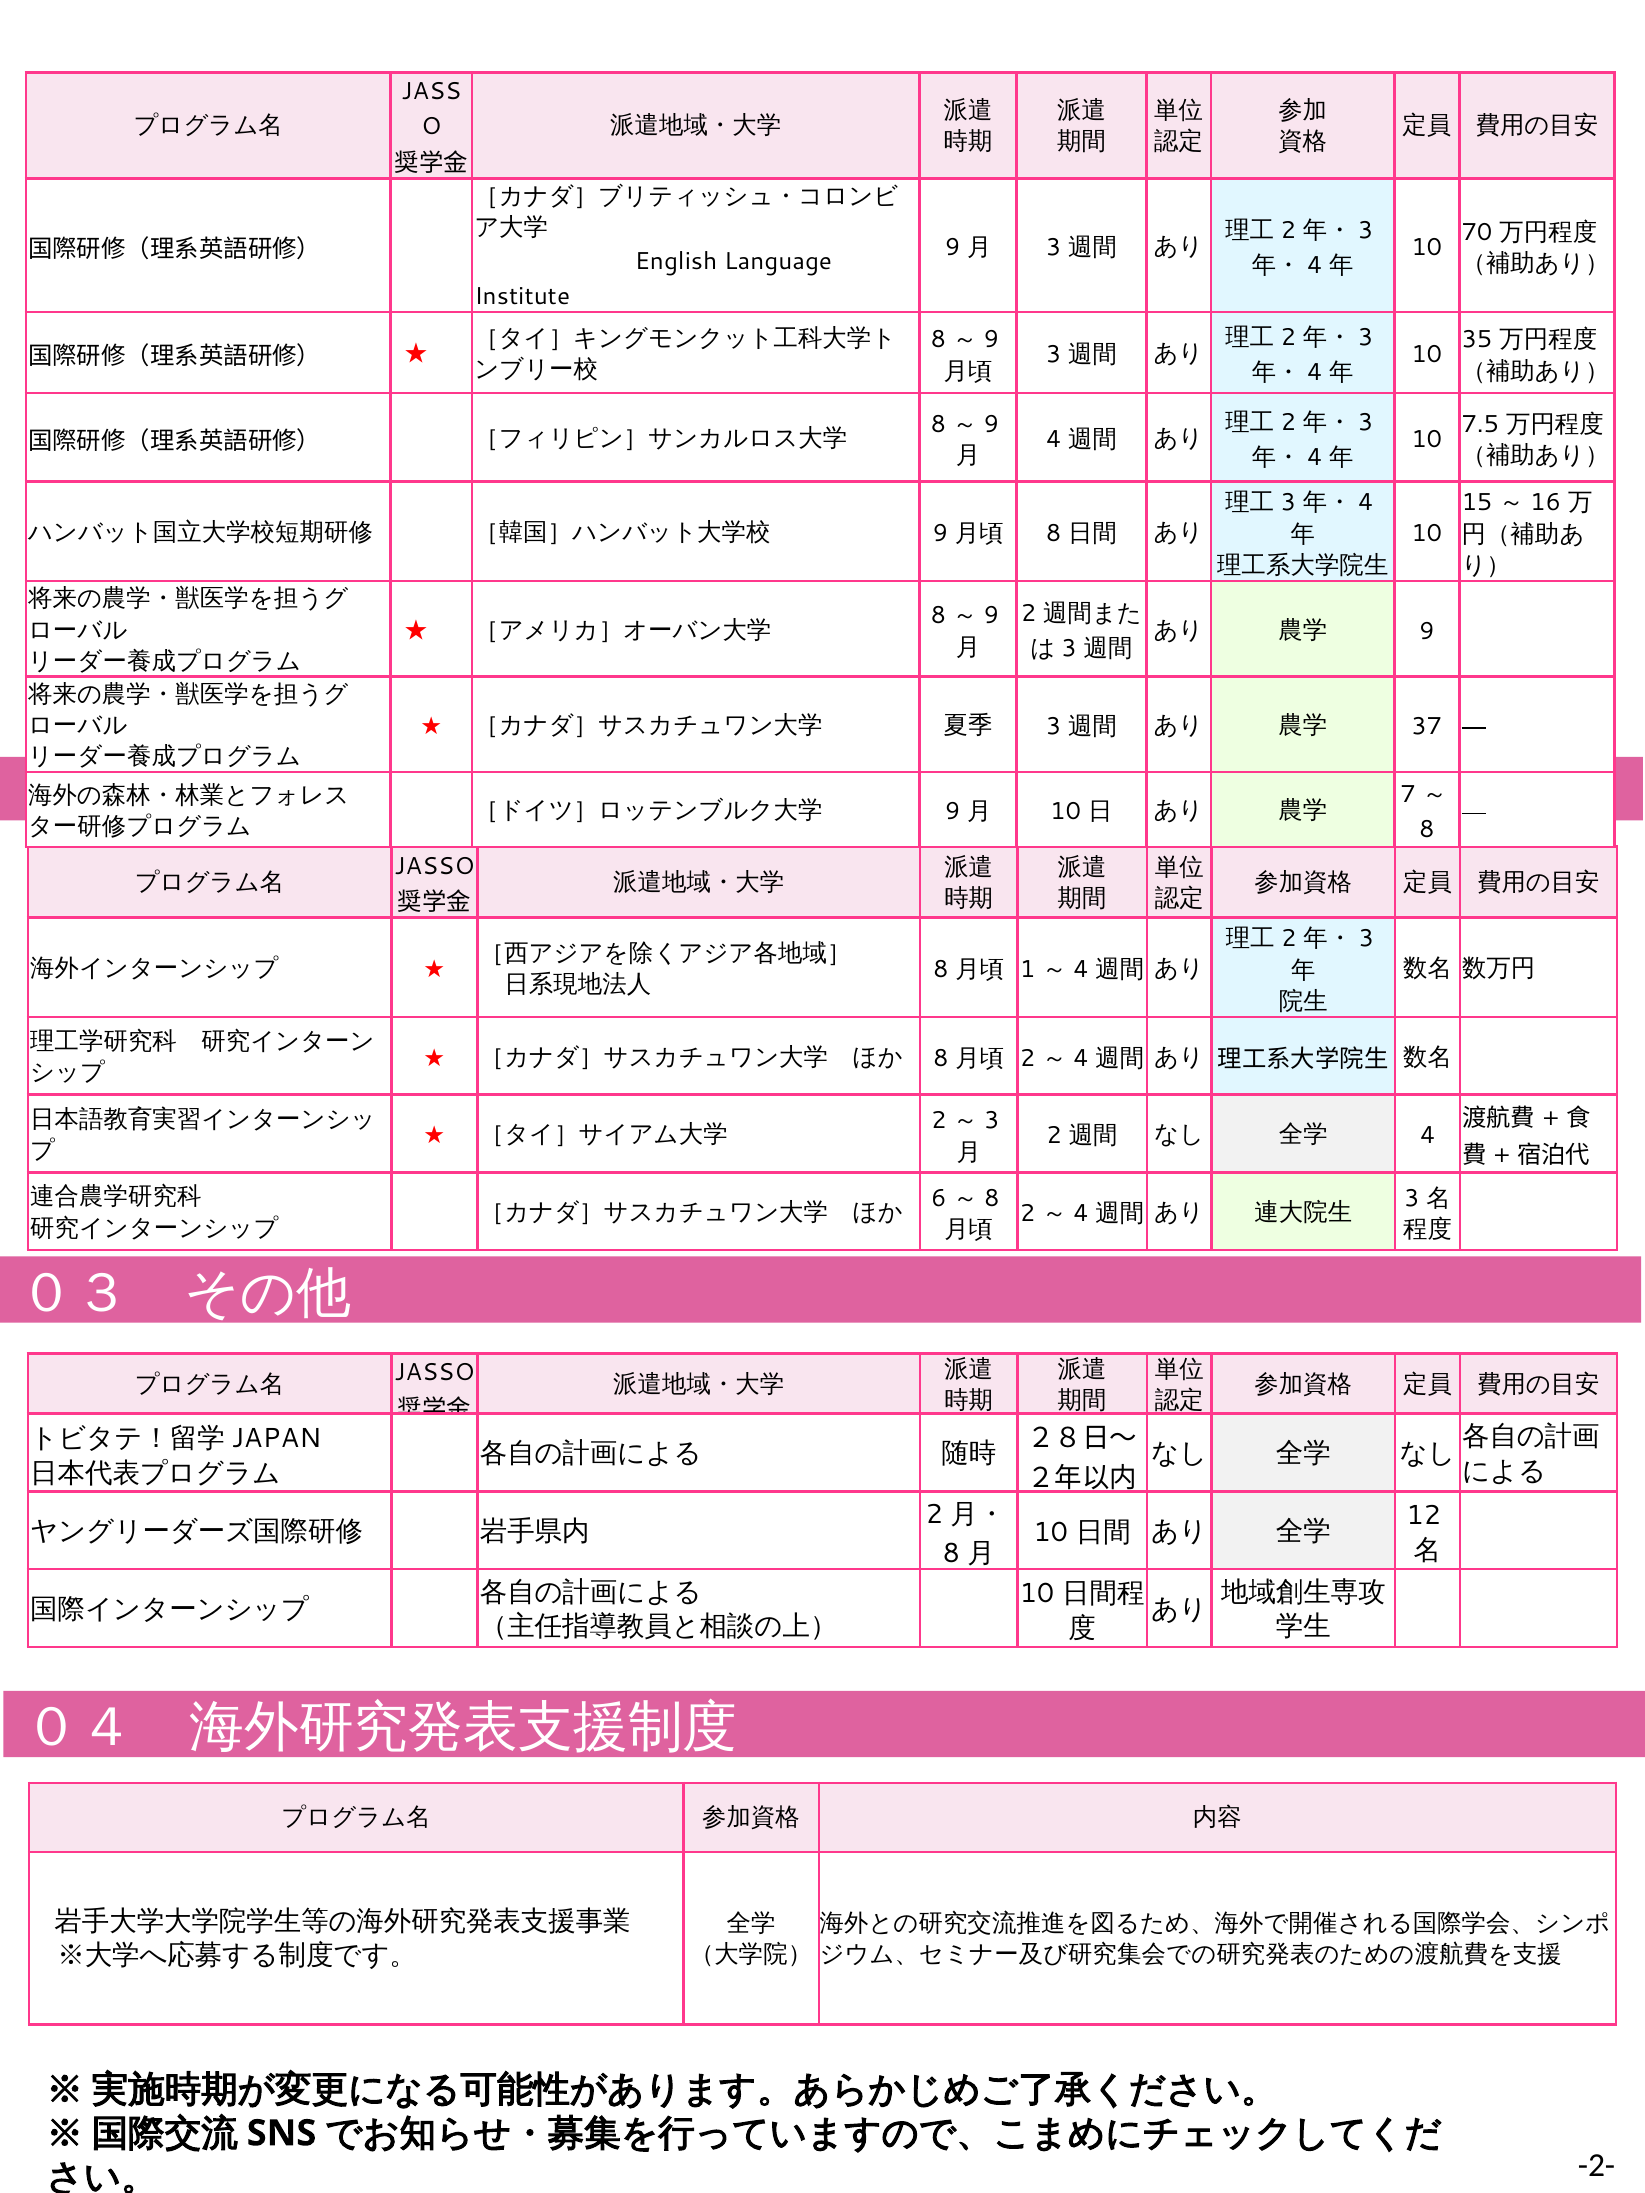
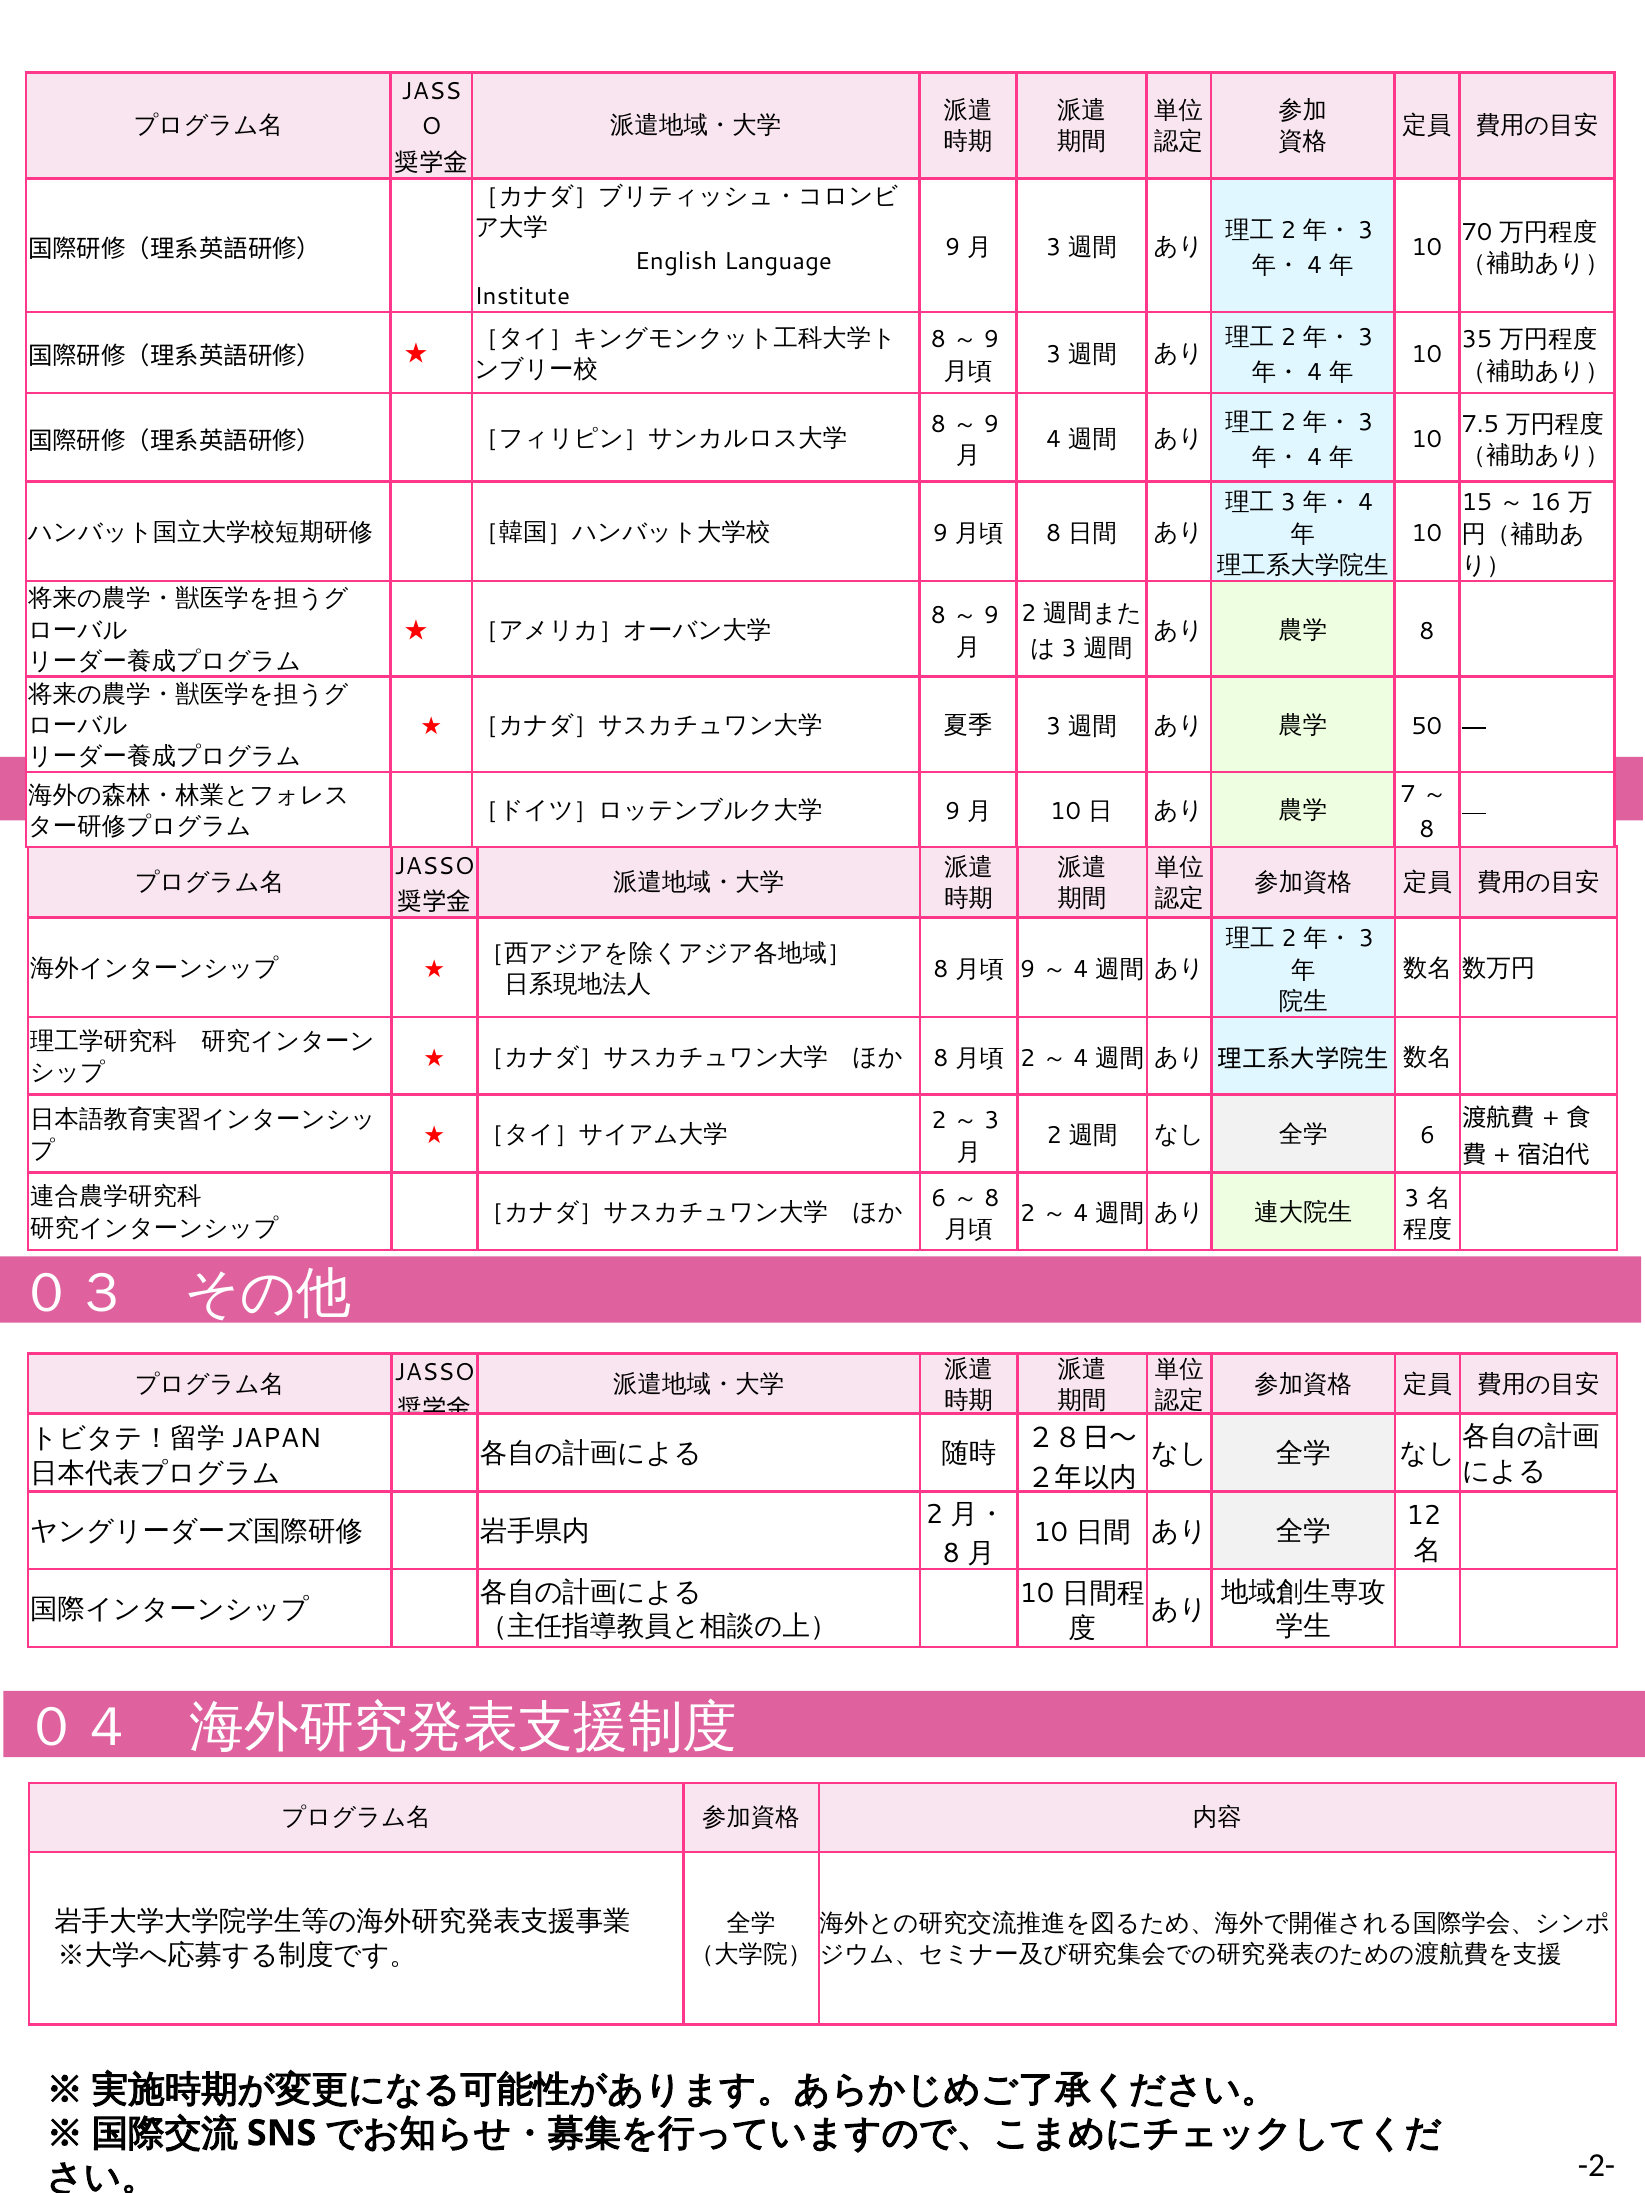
9: 9 -> 8 (1427, 631)
37: 37 -> 50 (1427, 727)
1: 1 -> 9 (1028, 970)
4: 4 -> 6 (1428, 1136)
